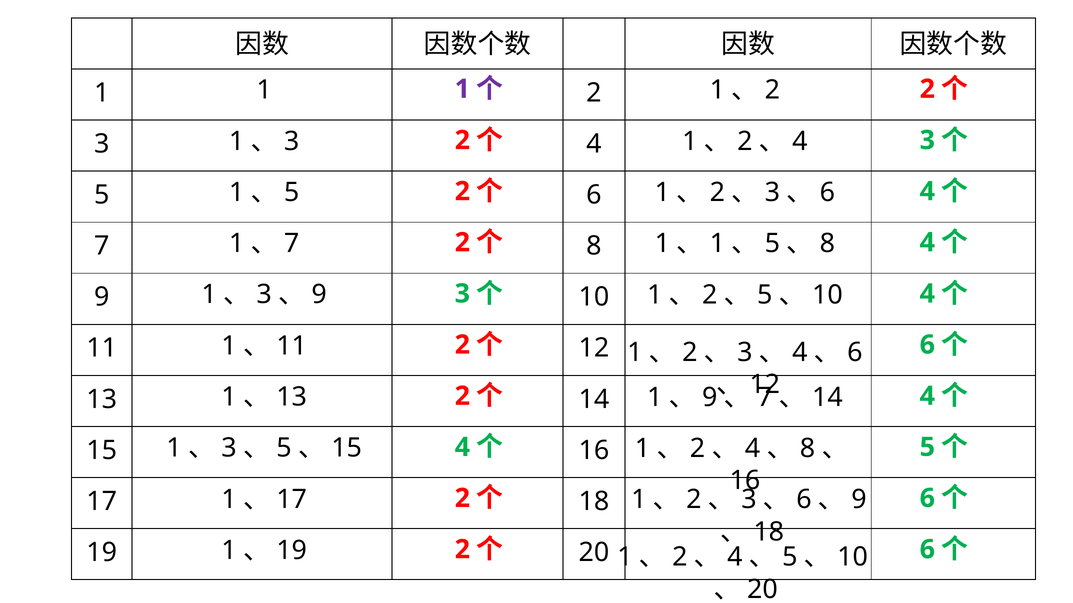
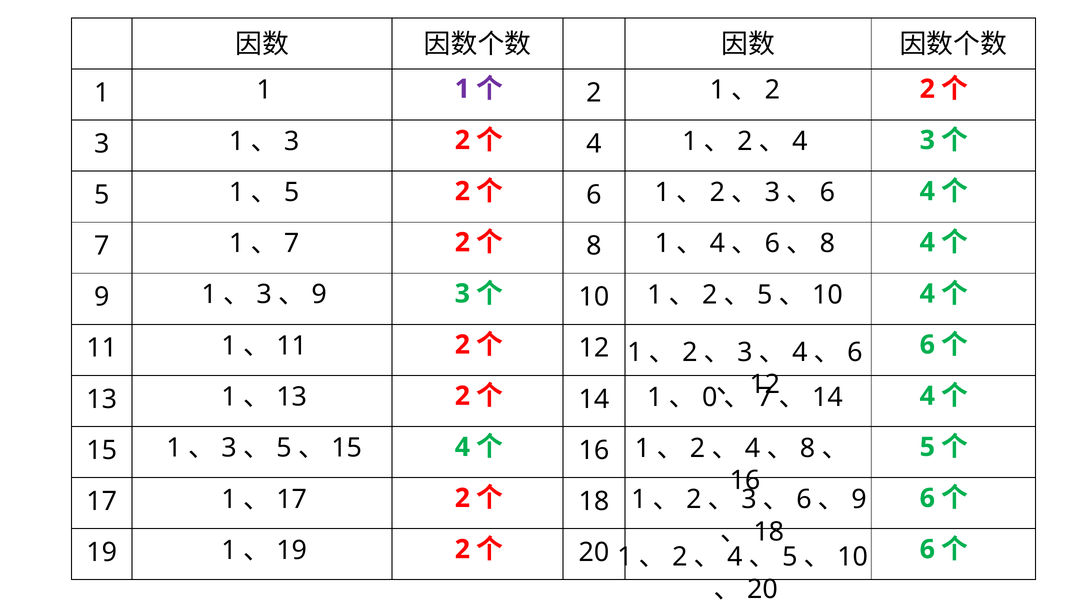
1: 1 -> 4 (717, 244)
5: 5 -> 6 (772, 244)
9: 9 -> 0 (710, 398)
